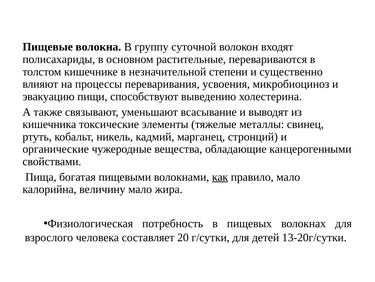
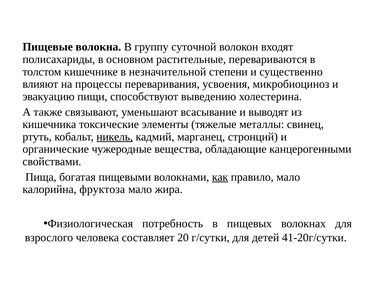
никель underline: none -> present (115, 136)
величину: величину -> фруктоза (102, 189)
13-20г/сутки: 13-20г/сутки -> 41-20г/сутки (314, 237)
